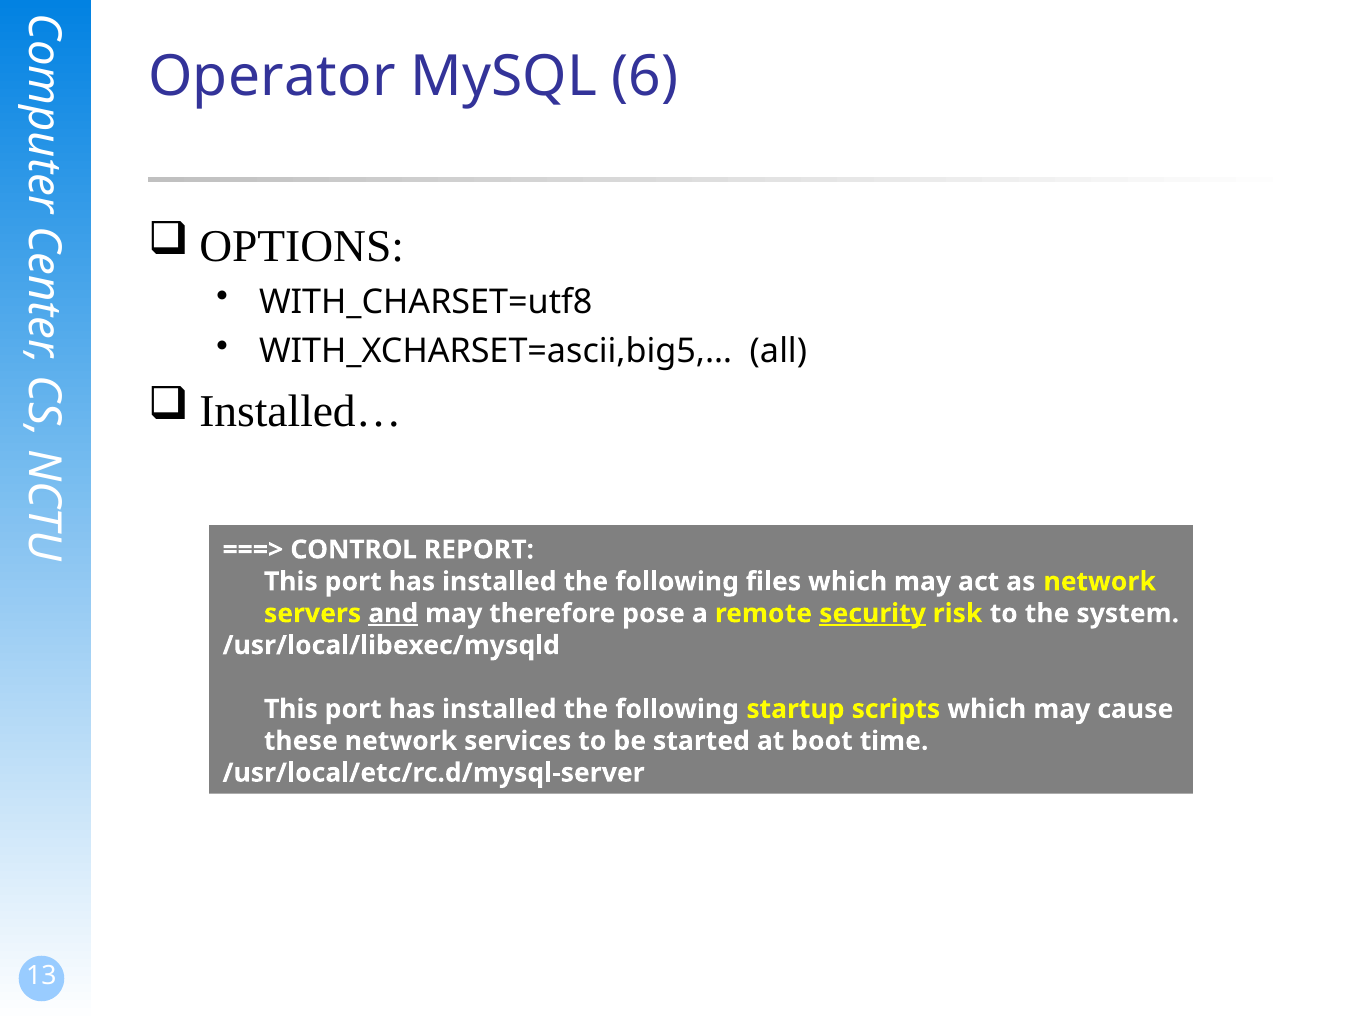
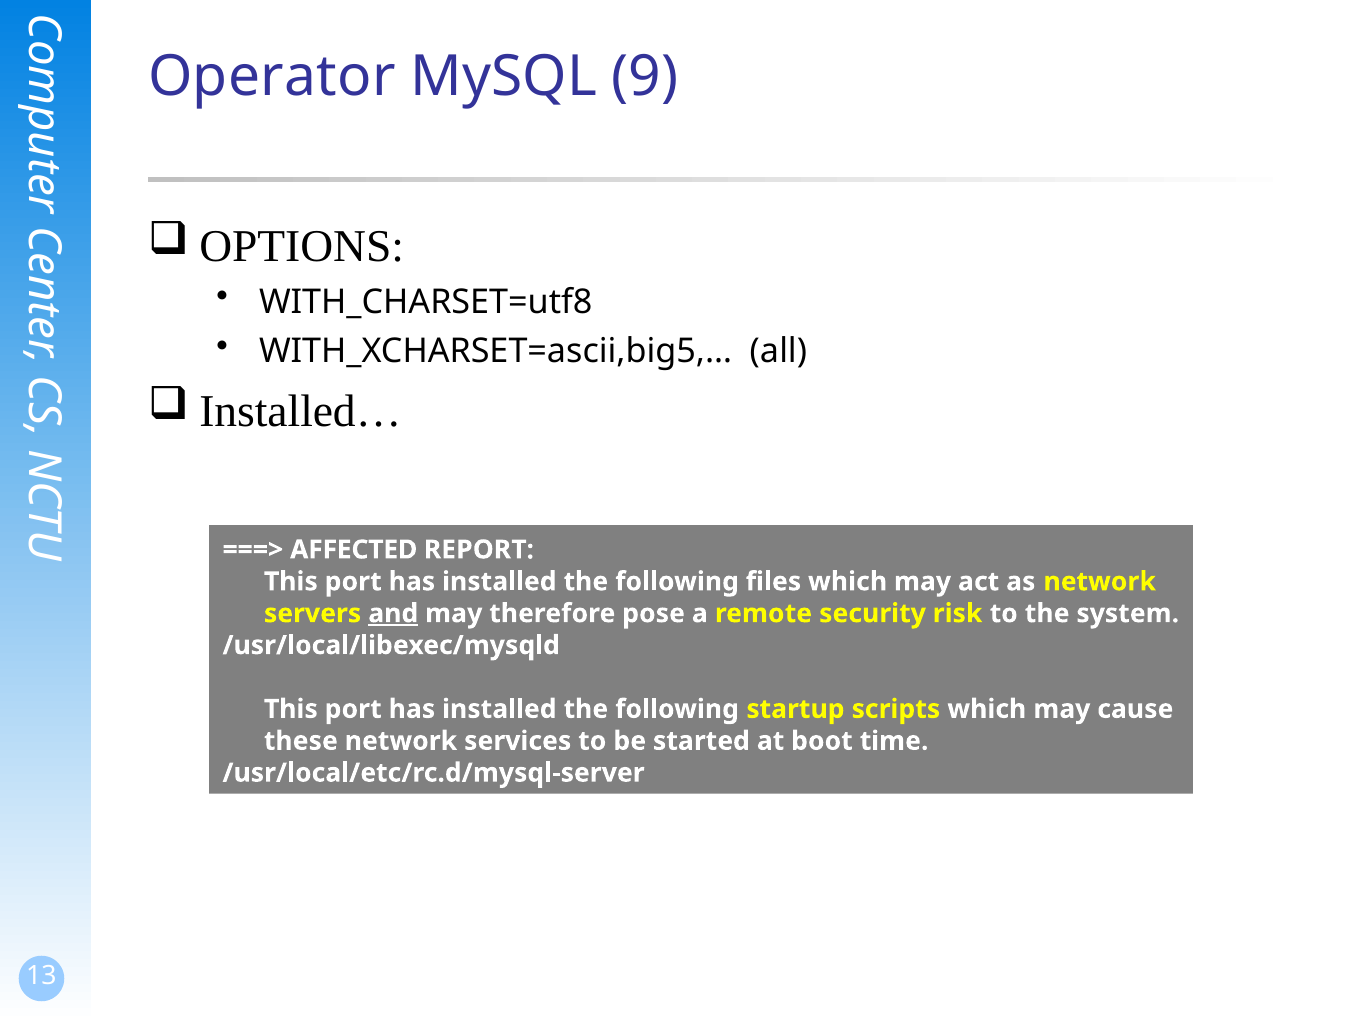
6: 6 -> 9 (645, 77)
CONTROL: CONTROL -> AFFECTED (354, 550)
security underline: present -> none (872, 614)
